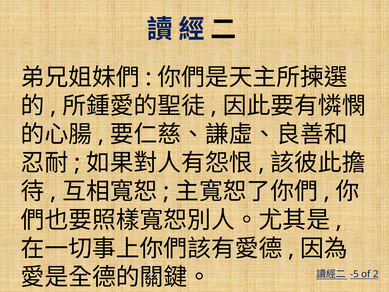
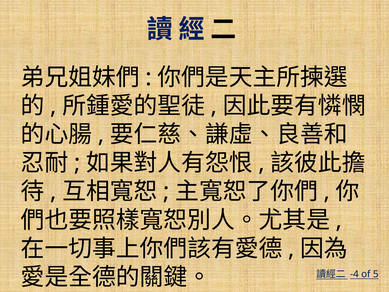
-5: -5 -> -4 (354, 274)
2: 2 -> 5 (376, 274)
